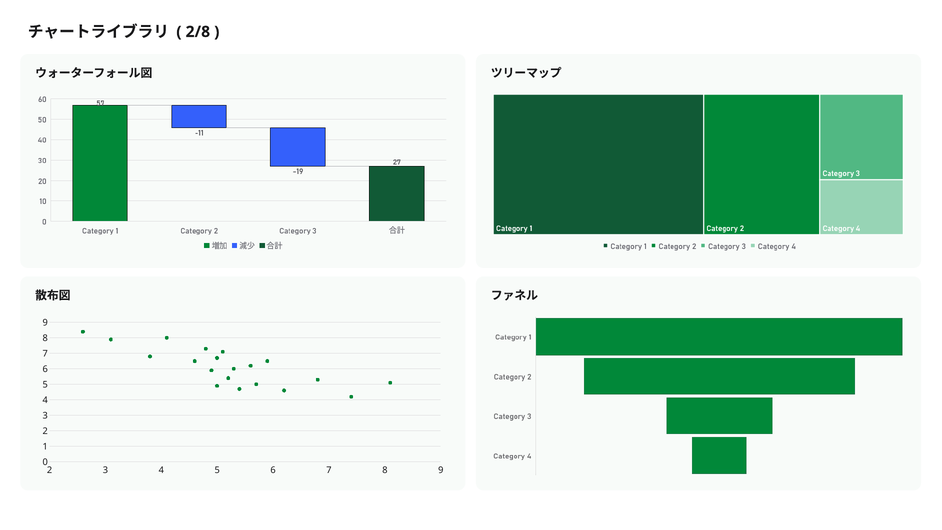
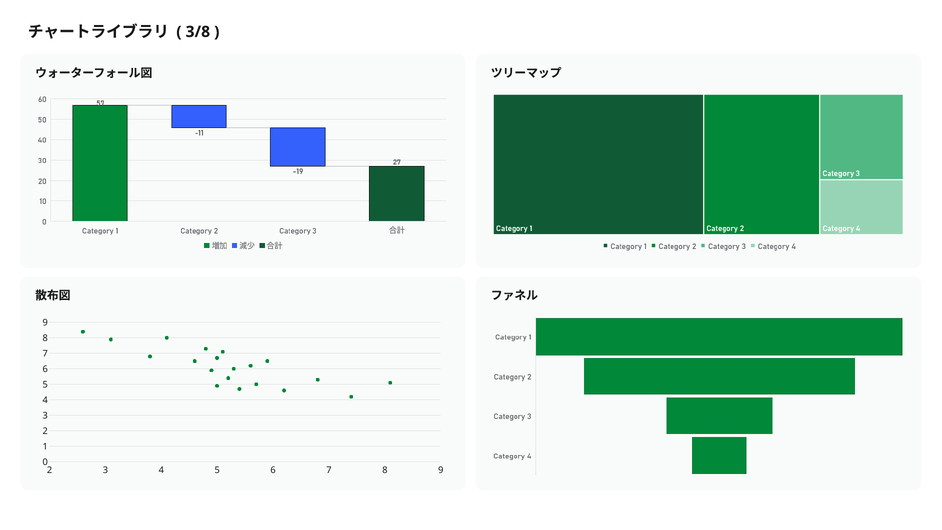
2/8: 2/8 -> 3/8 (198, 32)
